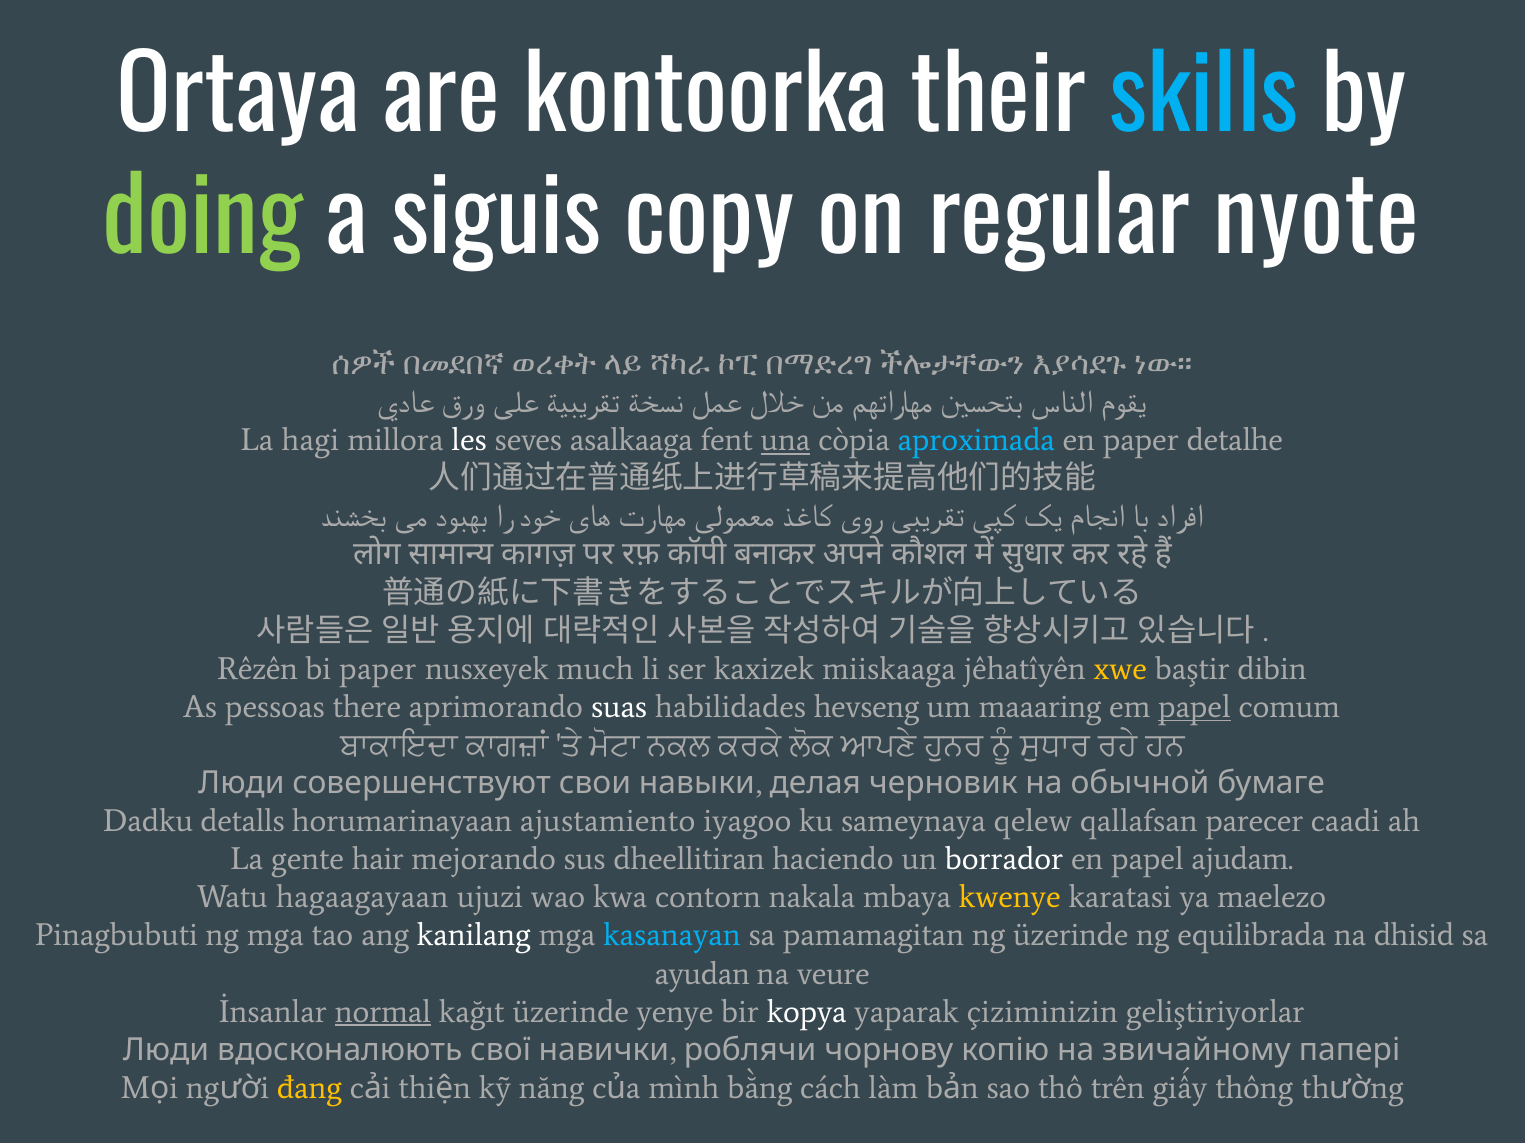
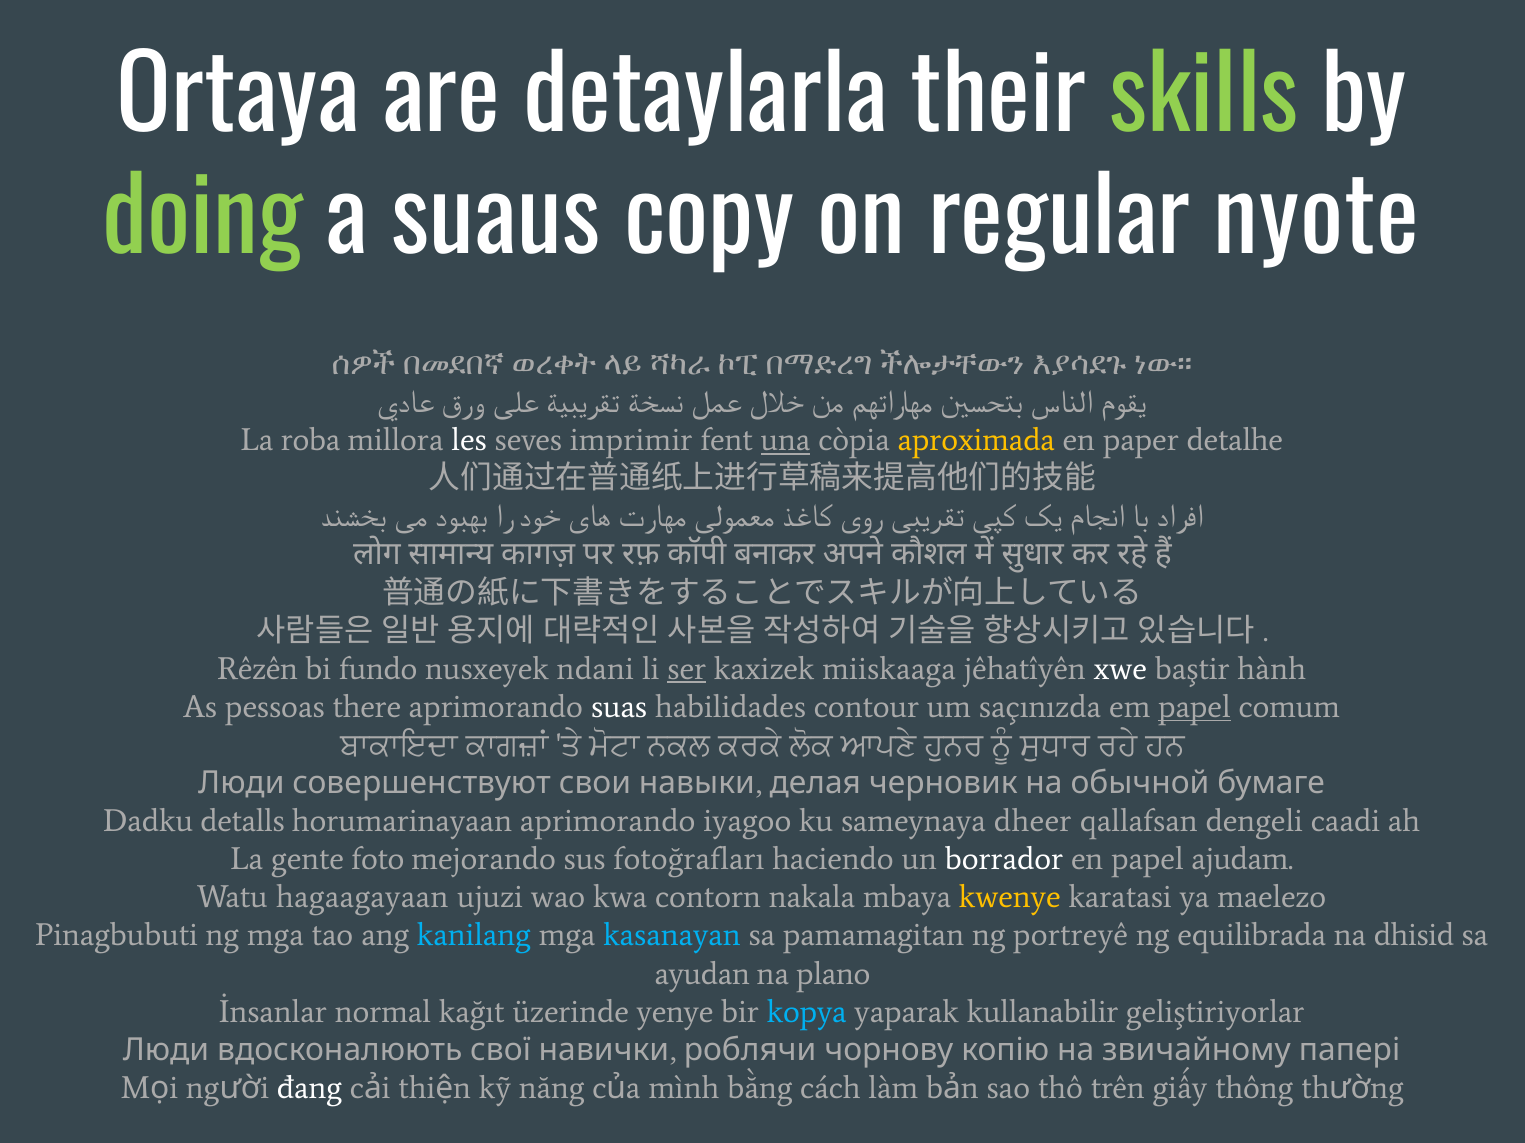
kontoorka: kontoorka -> detaylarla (705, 98)
skills colour: light blue -> light green (1204, 98)
siguis: siguis -> suaus (496, 220)
hagi: hagi -> roba (311, 440)
asalkaaga: asalkaaga -> imprimir (631, 440)
aproximada colour: light blue -> yellow (976, 440)
bi paper: paper -> fundo (378, 669)
much: much -> ndani (595, 669)
ser underline: none -> present (687, 669)
xwe colour: yellow -> white (1120, 669)
dibin: dibin -> hành (1272, 669)
hevseng: hevseng -> contour (867, 707)
maaaring: maaaring -> saçınızda (1040, 707)
horumarinayaan ajustamiento: ajustamiento -> aprimorando (608, 822)
qelew: qelew -> dheer (1033, 822)
parecer: parecer -> dengeli (1254, 822)
hair: hair -> foto (378, 860)
dheellitiran: dheellitiran -> fotoğrafları (689, 860)
kanilang colour: white -> light blue (474, 936)
ng üzerinde: üzerinde -> portreyê (1071, 936)
veure: veure -> plano (833, 974)
normal underline: present -> none (383, 1012)
kopya colour: white -> light blue (807, 1012)
çiziminizin: çiziminizin -> kullanabilir (1043, 1012)
đang colour: yellow -> white (309, 1089)
